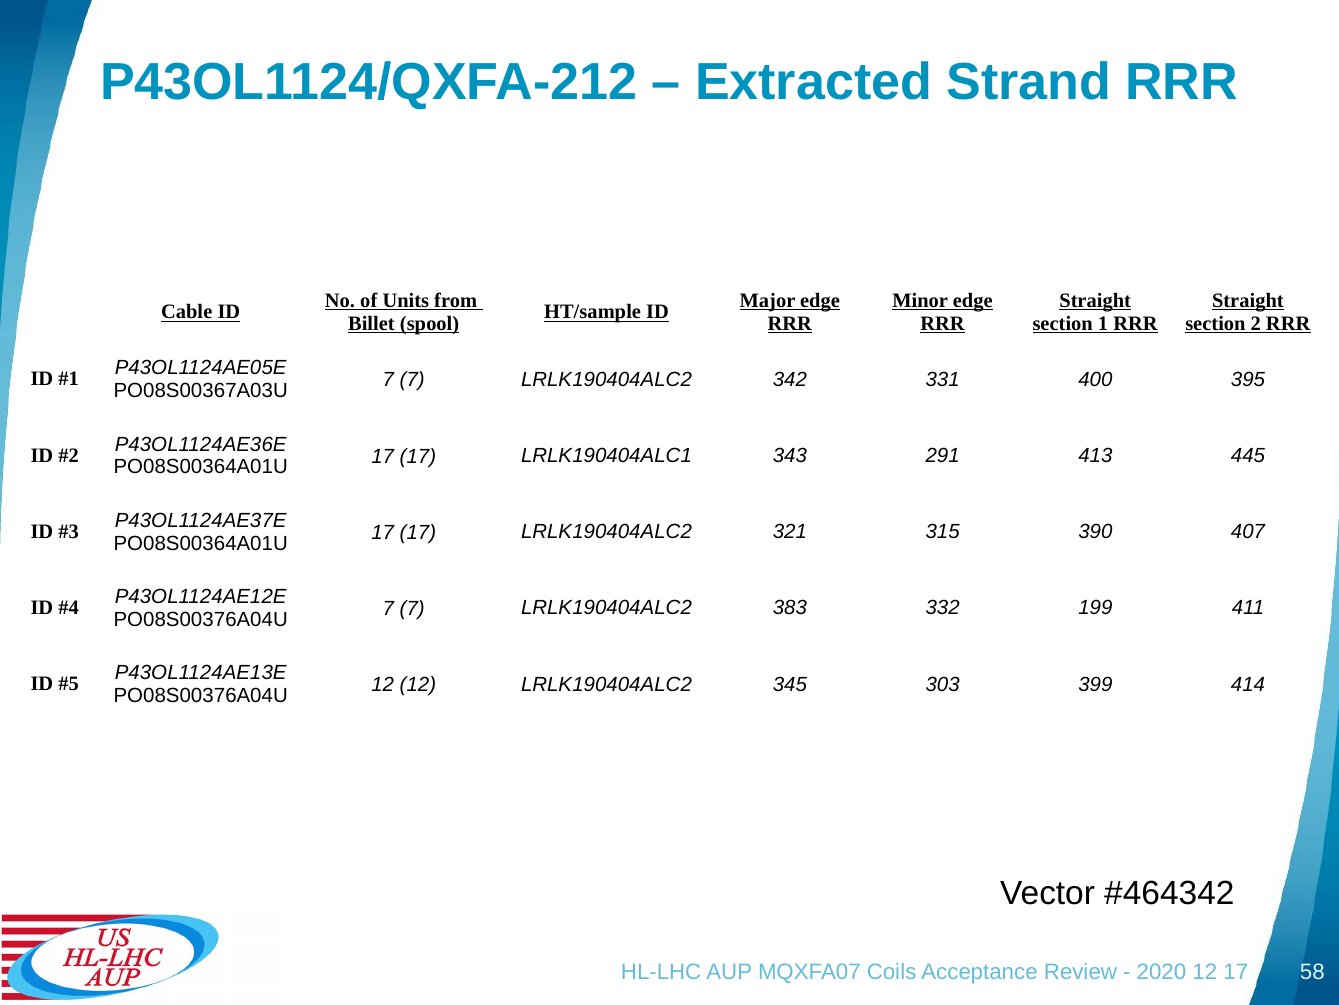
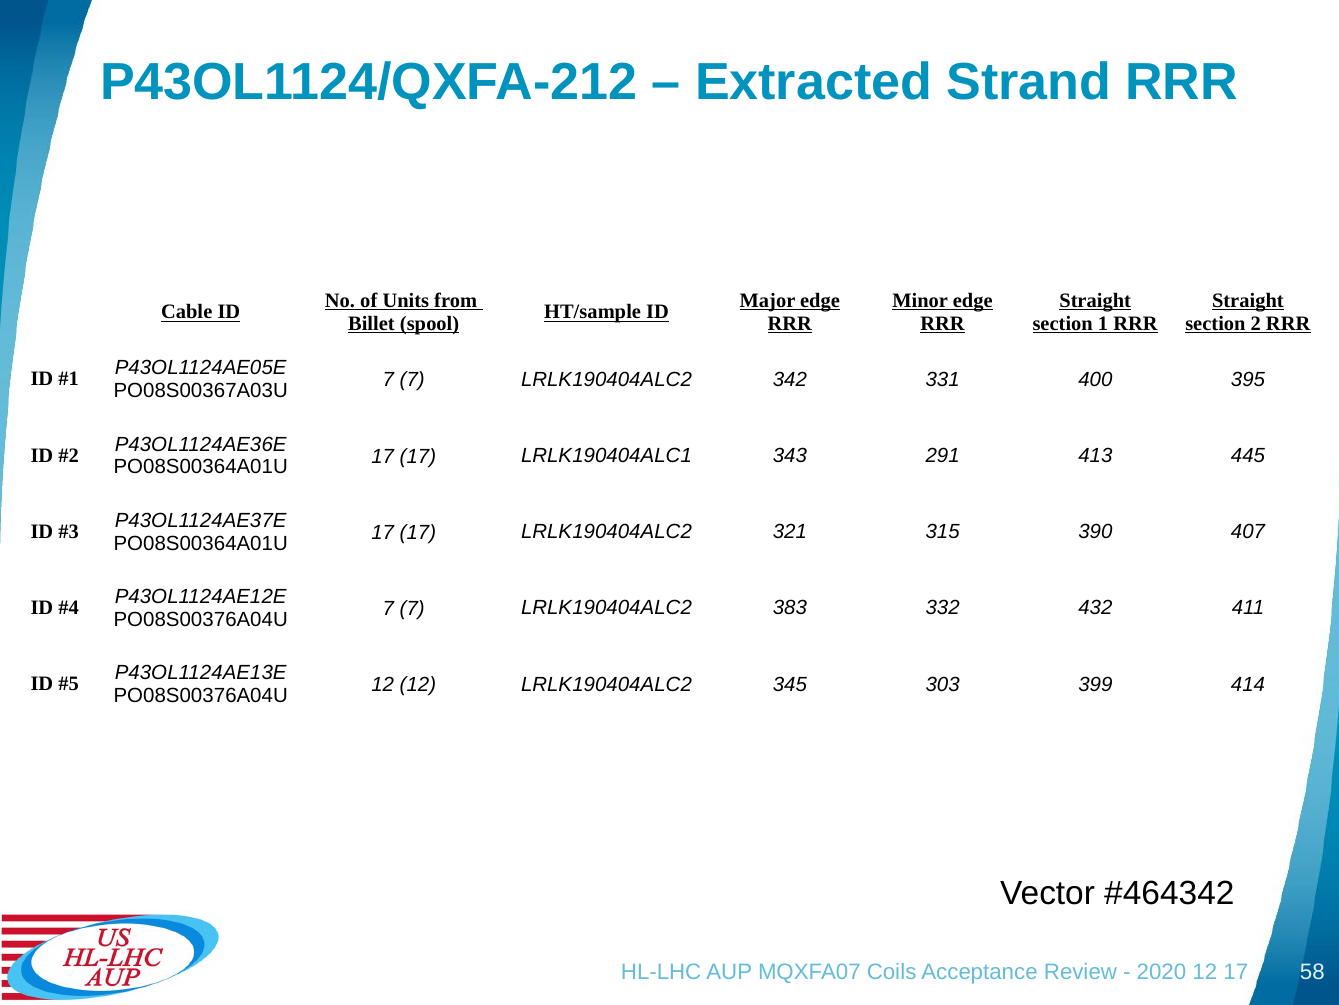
199: 199 -> 432 (1095, 608)
